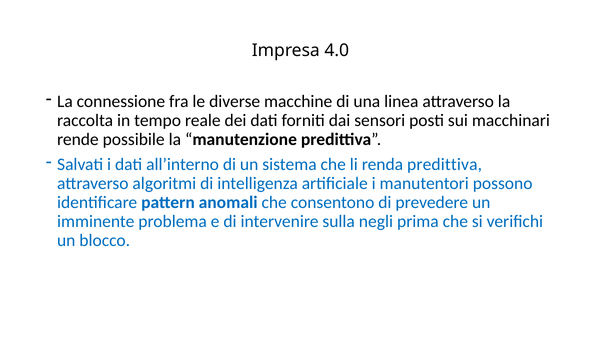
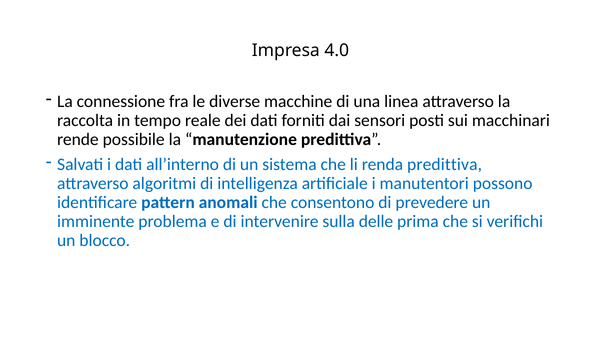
negli: negli -> delle (376, 221)
